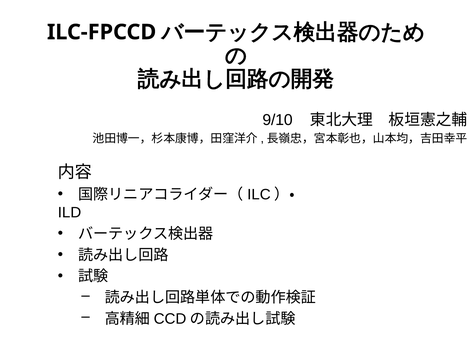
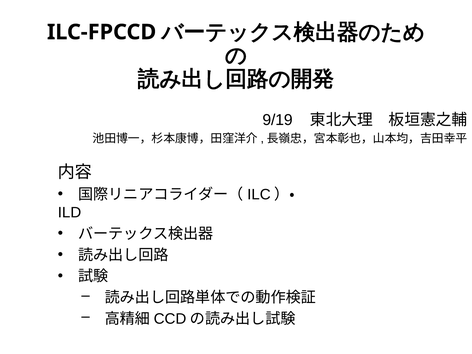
9/10: 9/10 -> 9/19 (278, 120)
